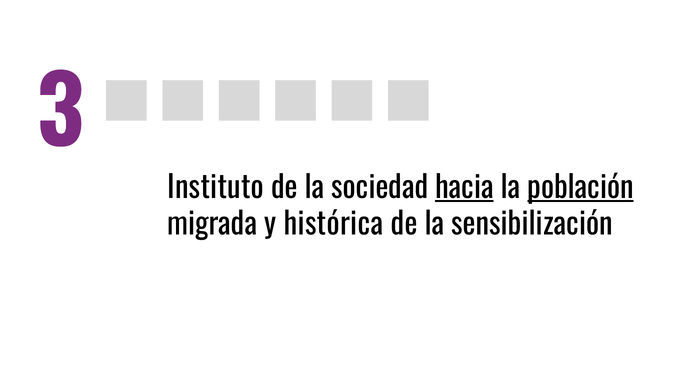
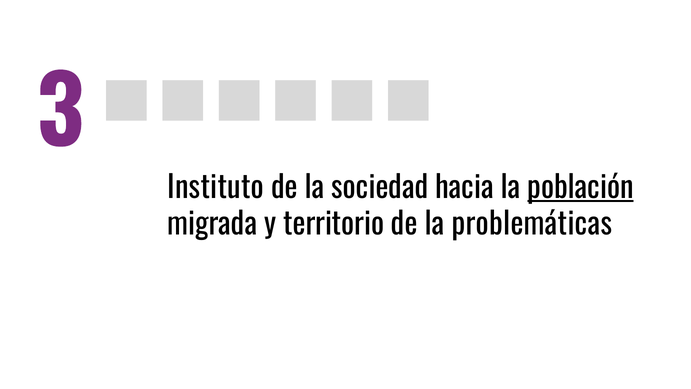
hacia underline: present -> none (464, 188)
histórica: histórica -> territorio (334, 225)
sensibilización: sensibilización -> problemáticas (532, 225)
